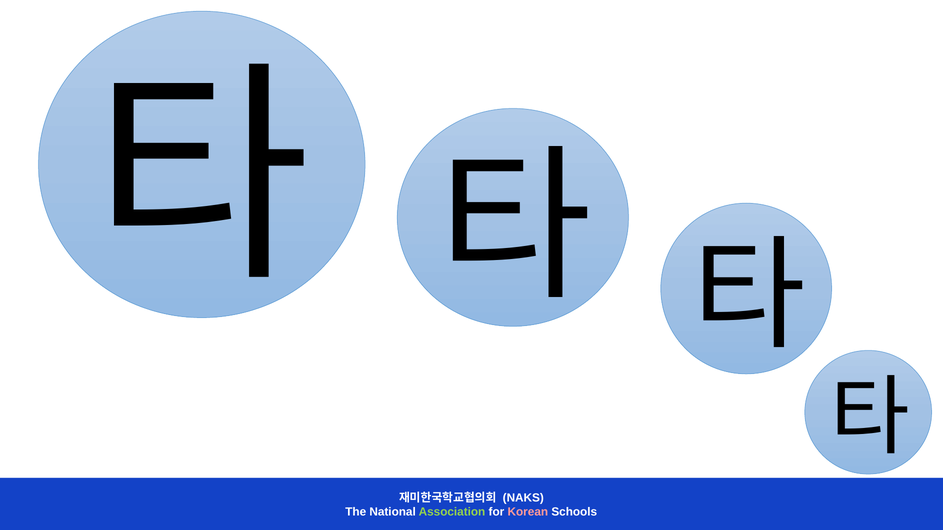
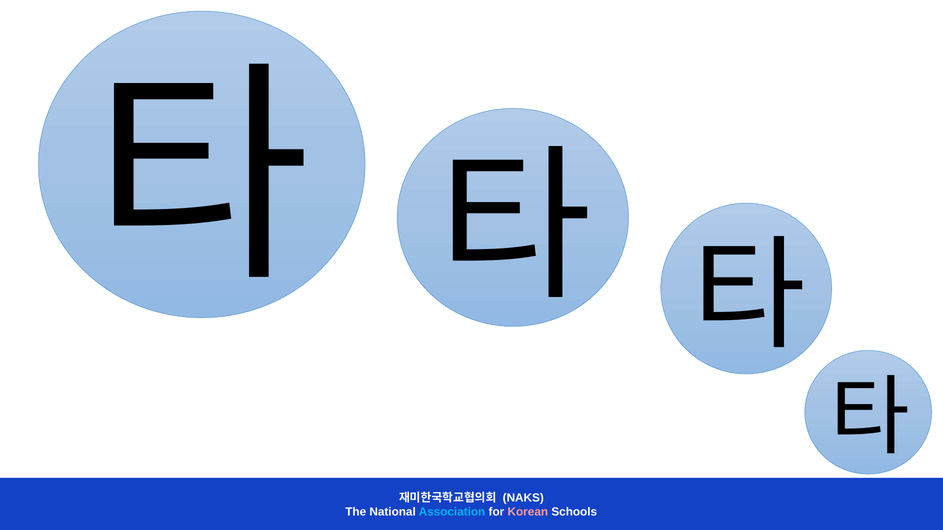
Association colour: light green -> light blue (452, 512)
